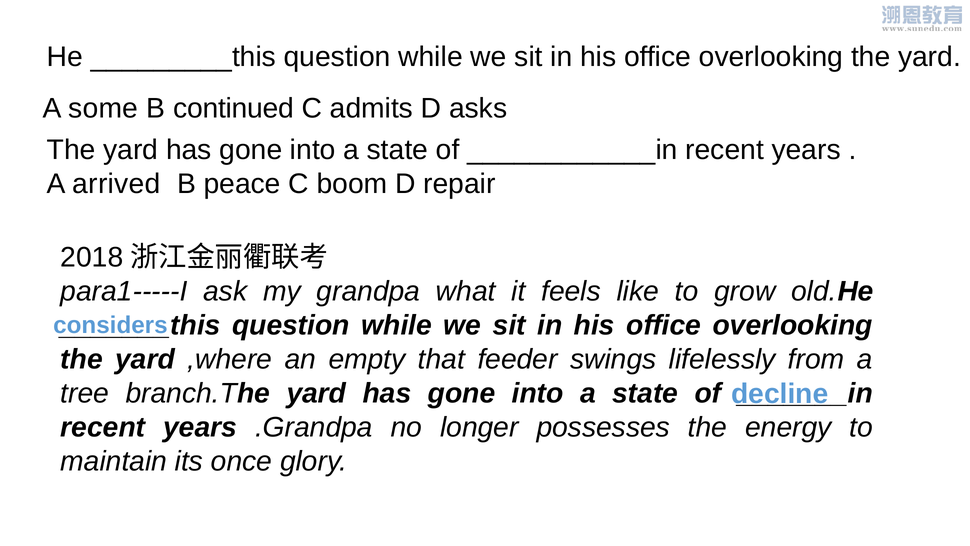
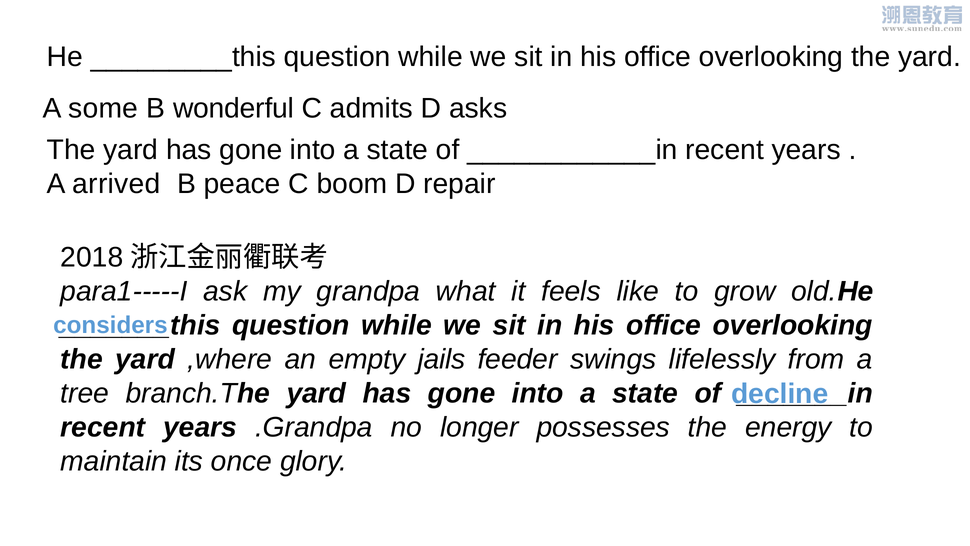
continued: continued -> wonderful (234, 108)
that: that -> jails (442, 359)
